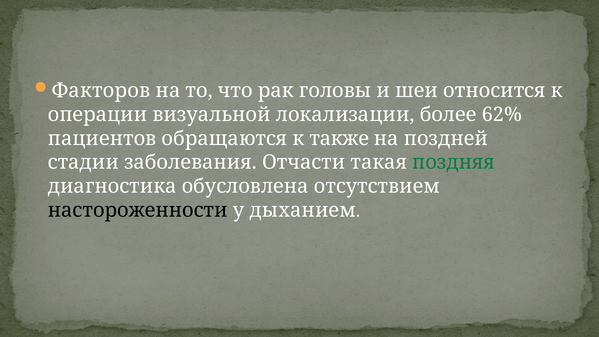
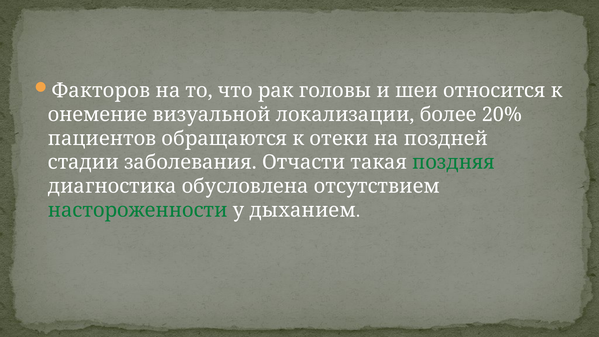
операции: операции -> онемение (98, 114)
62%: 62% -> 20% (502, 114)
также: также -> отеки (339, 138)
настороженности colour: black -> green (138, 210)
